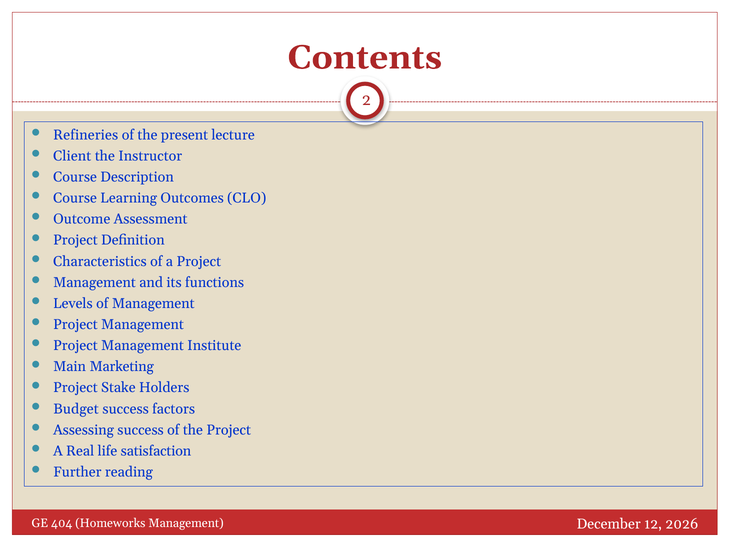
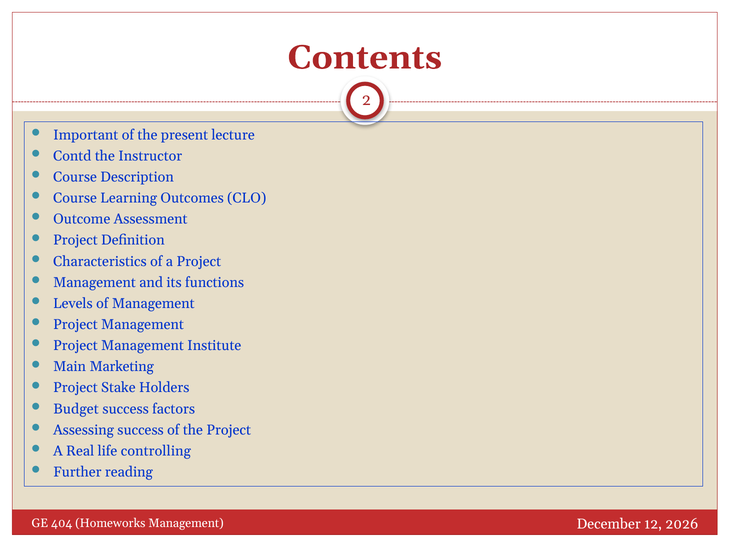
Refineries: Refineries -> Important (86, 135)
Client: Client -> Contd (72, 156)
satisfaction: satisfaction -> controlling (156, 451)
